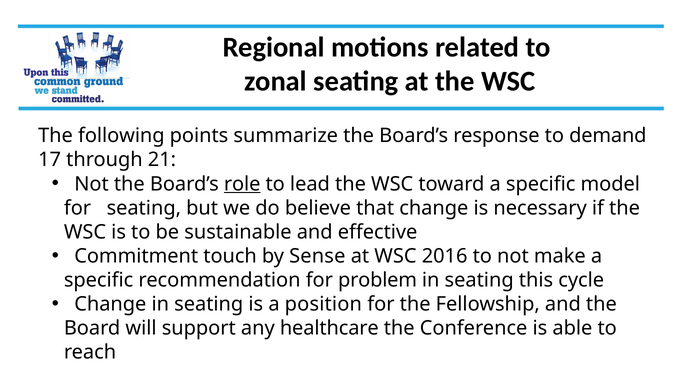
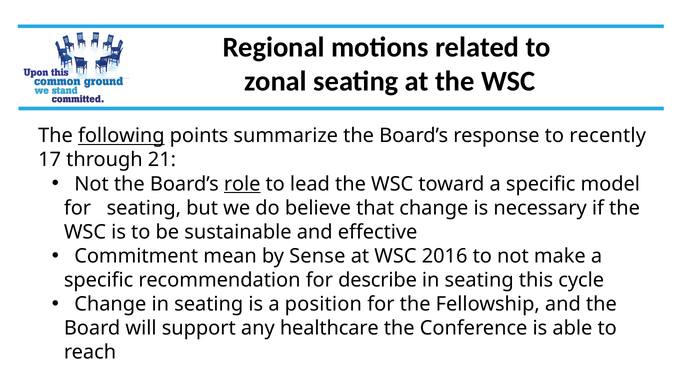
following underline: none -> present (121, 136)
demand: demand -> recently (608, 136)
touch: touch -> mean (230, 256)
problem: problem -> describe (378, 280)
